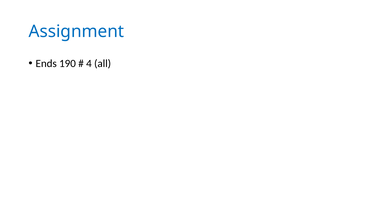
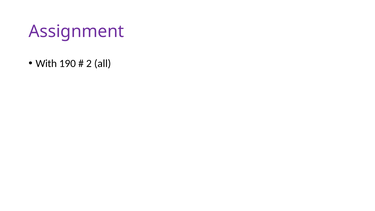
Assignment colour: blue -> purple (76, 32)
Ends: Ends -> With (46, 63)
4: 4 -> 2 (89, 63)
